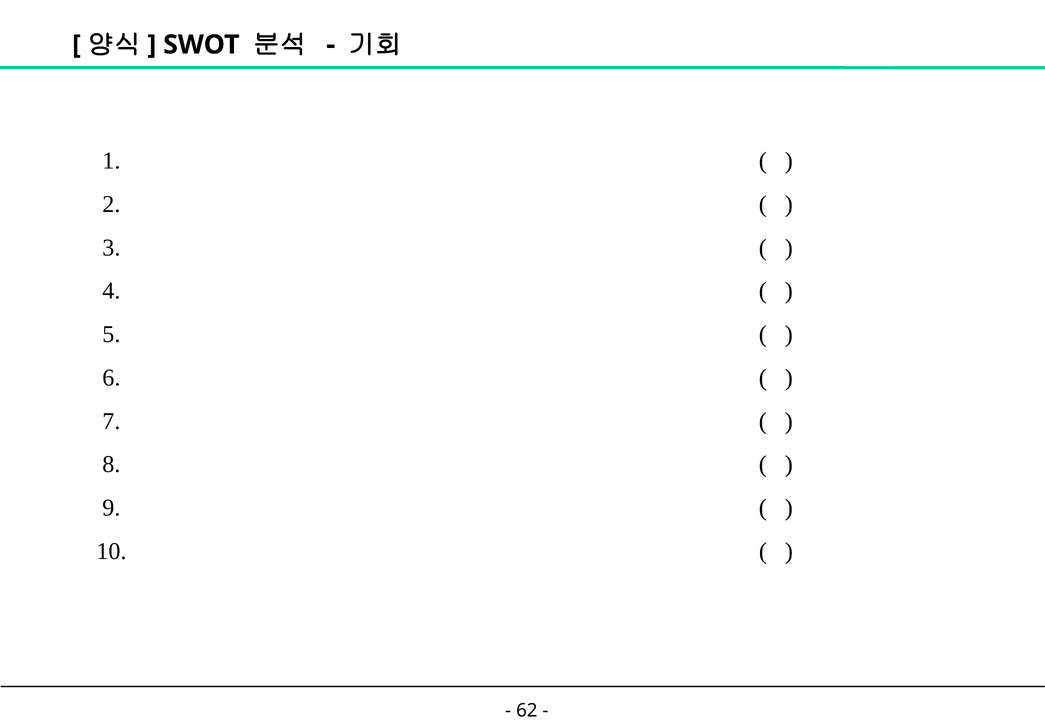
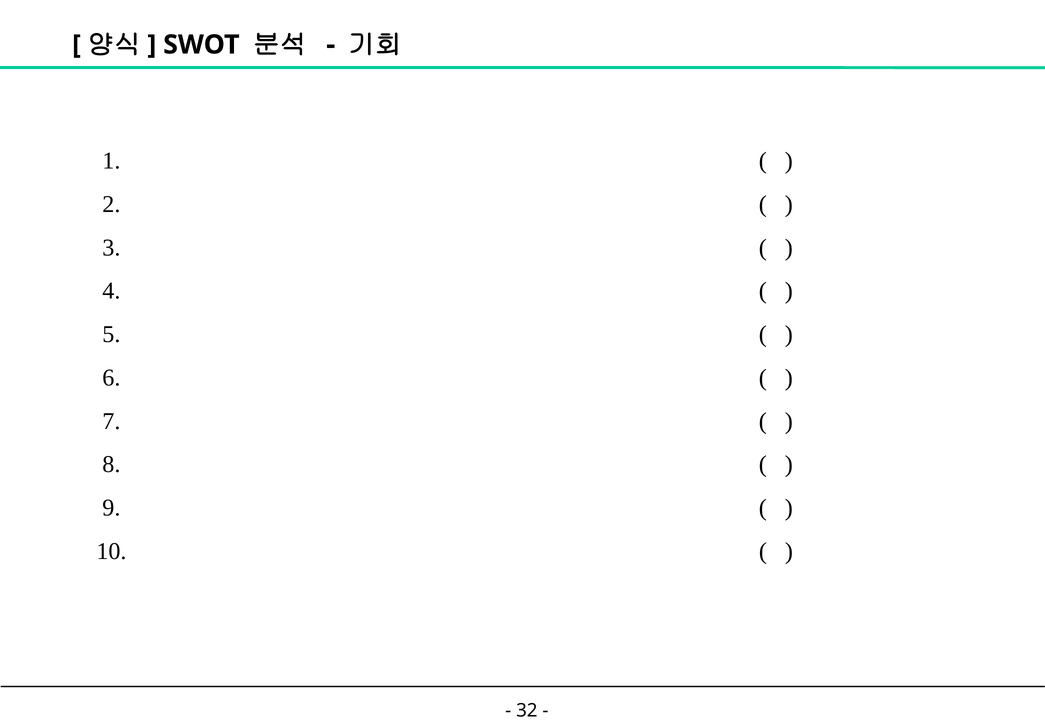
62: 62 -> 32 (527, 711)
